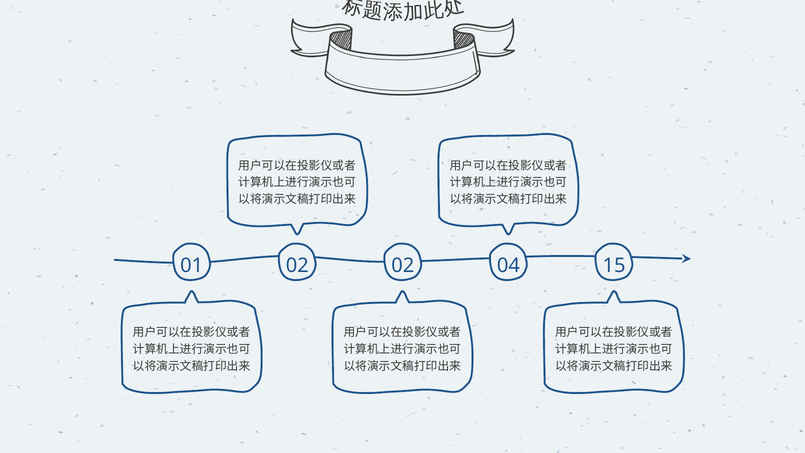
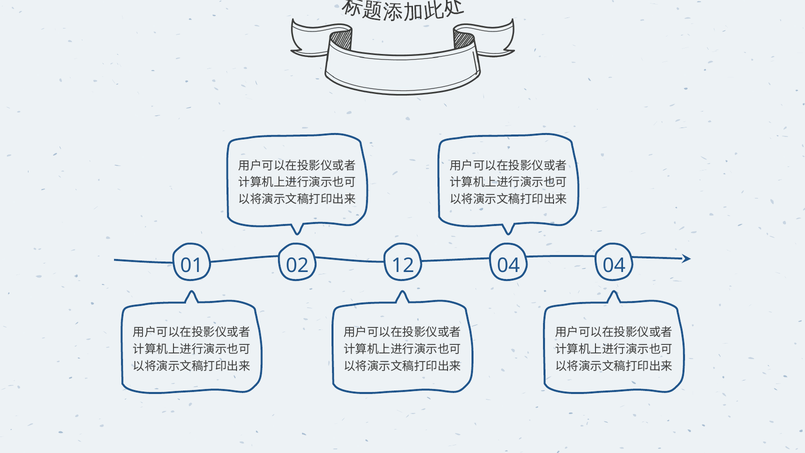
02 02: 02 -> 12 (403, 265)
04 15: 15 -> 04 (614, 265)
